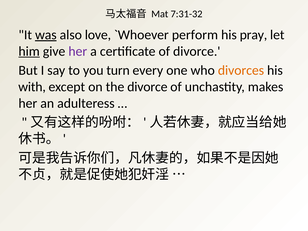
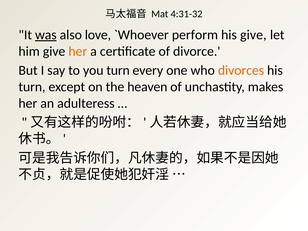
7:31-32: 7:31-32 -> 4:31-32 (187, 14)
his pray: pray -> give (253, 35)
him underline: present -> none (29, 51)
her colour: purple -> orange (78, 51)
with: with -> turn (32, 87)
the divorce: divorce -> heaven (147, 87)
